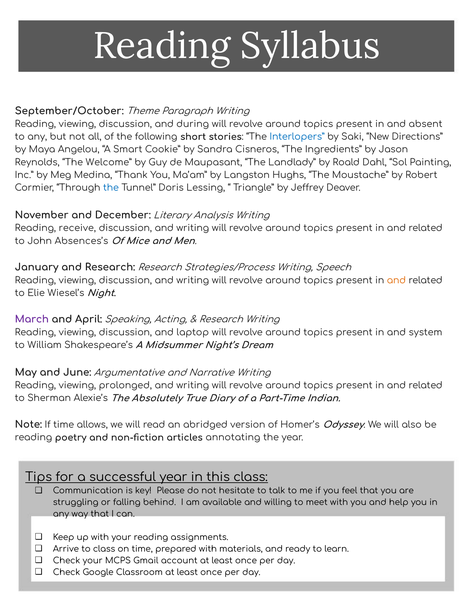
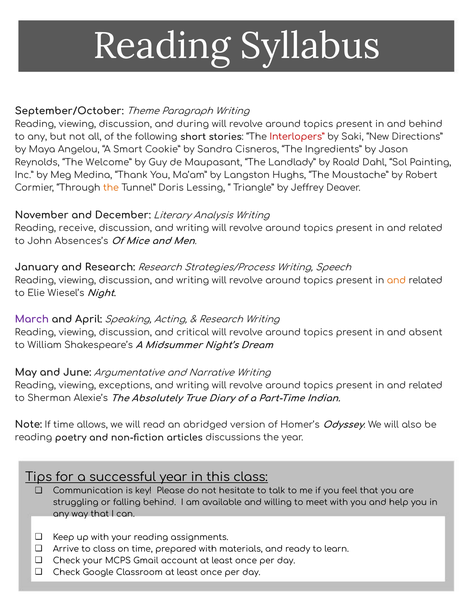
and absent: absent -> behind (426, 124)
Interlopers colour: blue -> red (297, 137)
the colour: blue -> orange (111, 188)
laptop: laptop -> critical (193, 333)
system: system -> absent (426, 333)
prolonged: prolonged -> exceptions (125, 386)
annotating: annotating -> discussions (233, 438)
